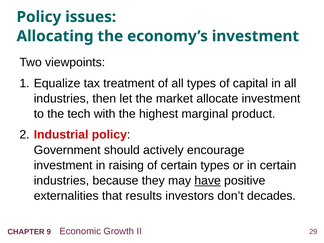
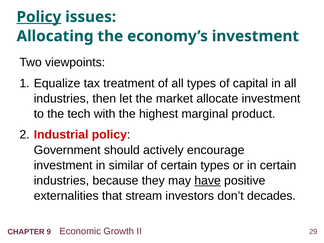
Policy underline: none -> present (39, 17)
raising: raising -> similar (126, 165)
results: results -> stream (144, 196)
